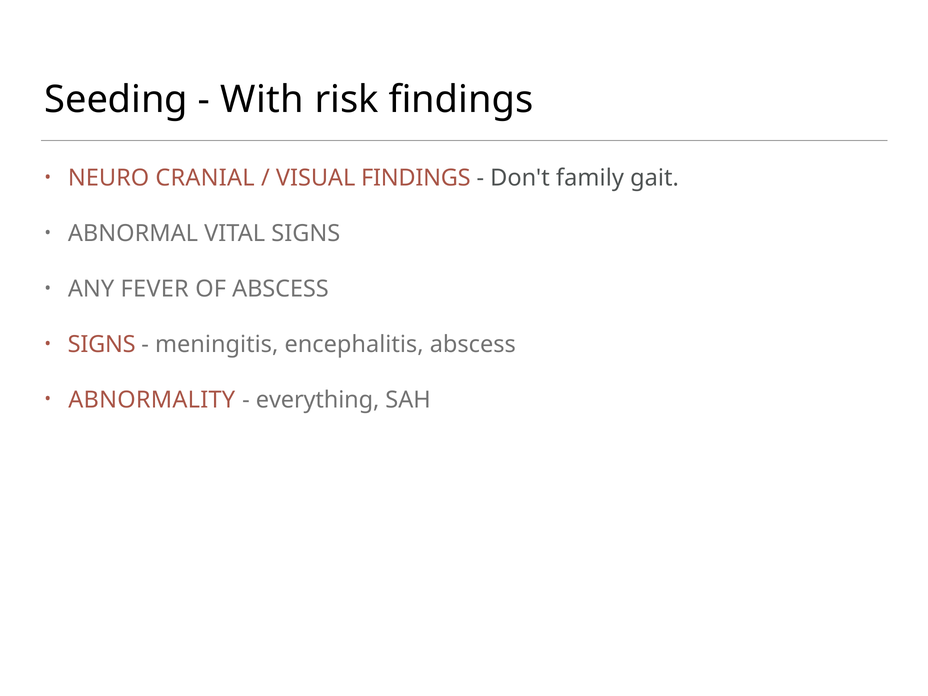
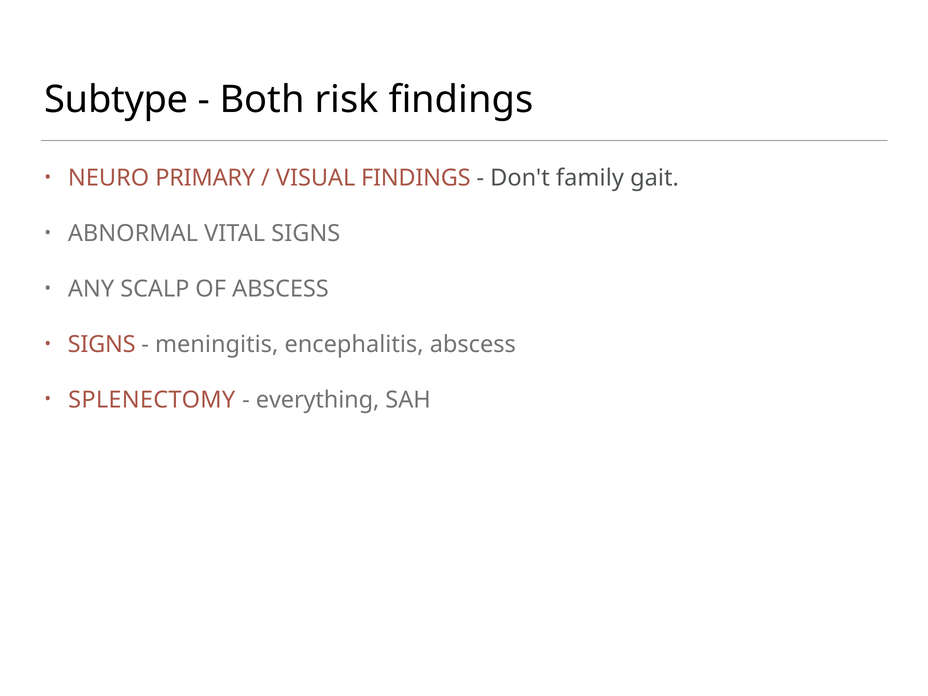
Seeding: Seeding -> Subtype (116, 99)
With: With -> Both (262, 99)
CRANIAL: CRANIAL -> PRIMARY (205, 178)
FEVER: FEVER -> SCALP (155, 289)
ABNORMALITY: ABNORMALITY -> SPLENECTOMY (152, 400)
